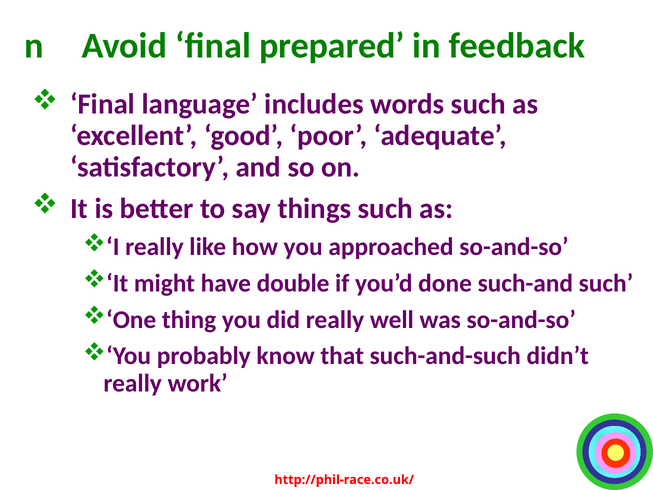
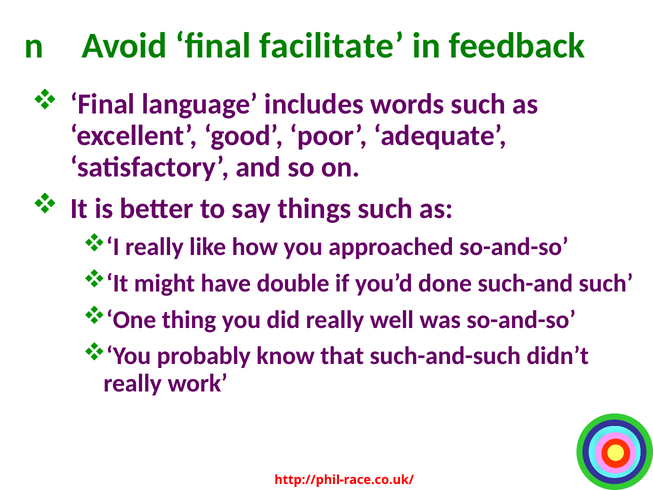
prepared: prepared -> facilitate (332, 46)
